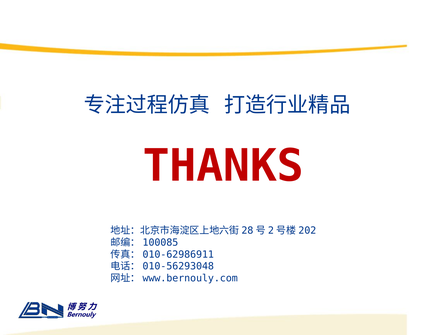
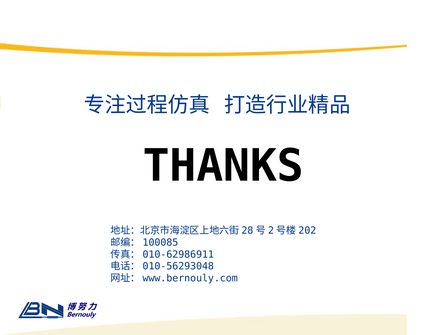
THANKS colour: red -> black (223, 166)
